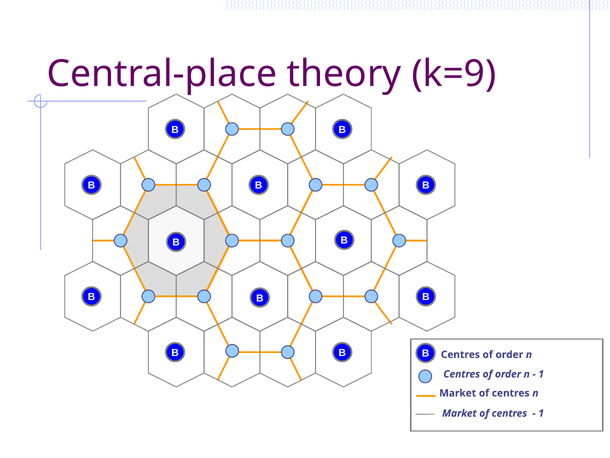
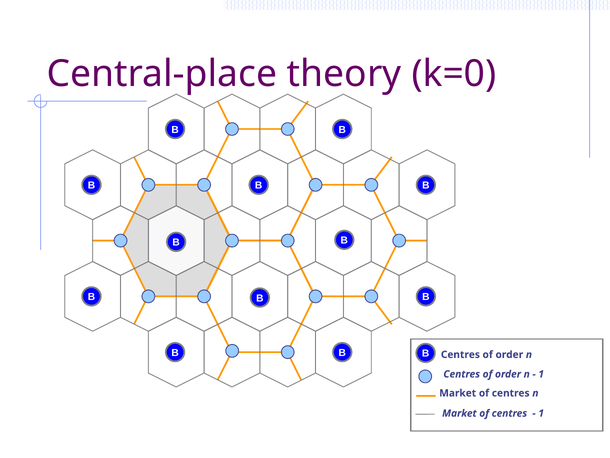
k=9: k=9 -> k=0 (454, 74)
